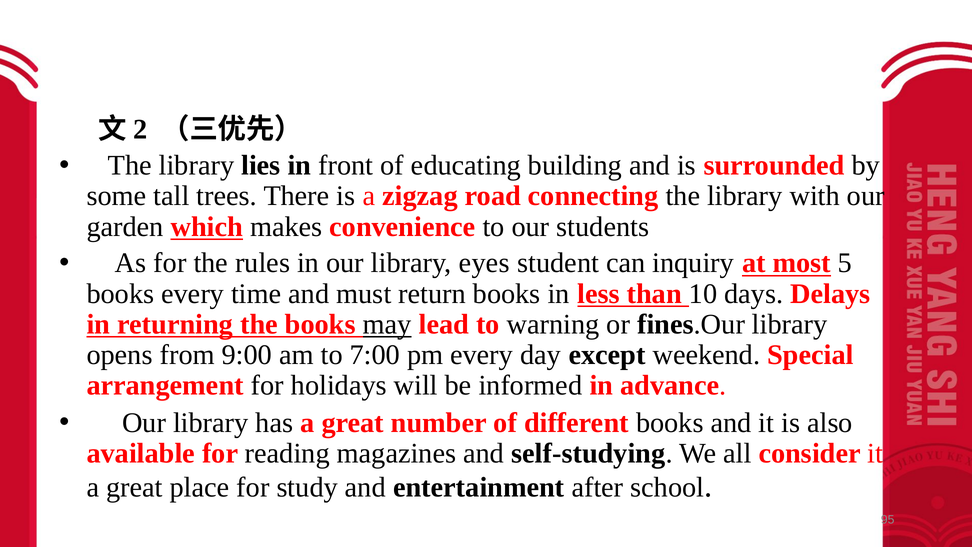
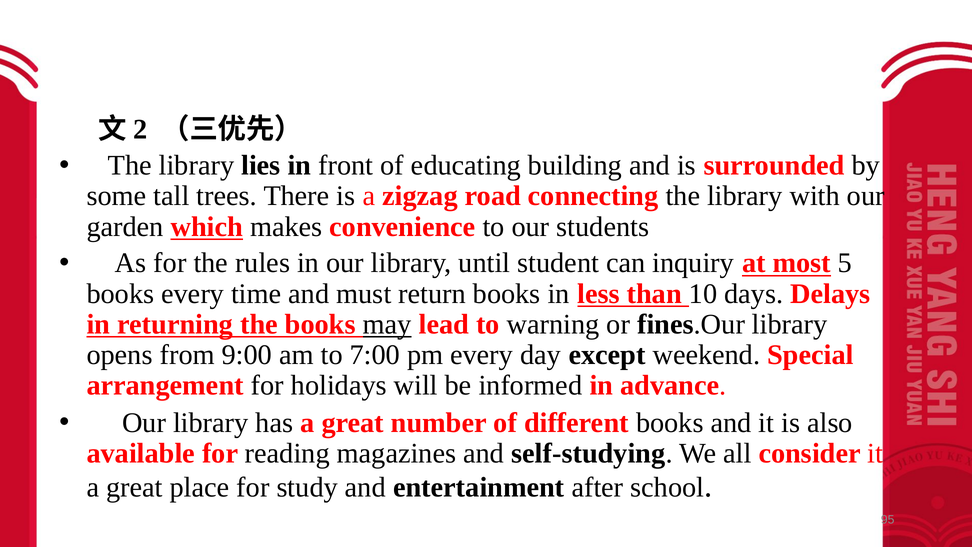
eyes: eyes -> until (484, 263)
